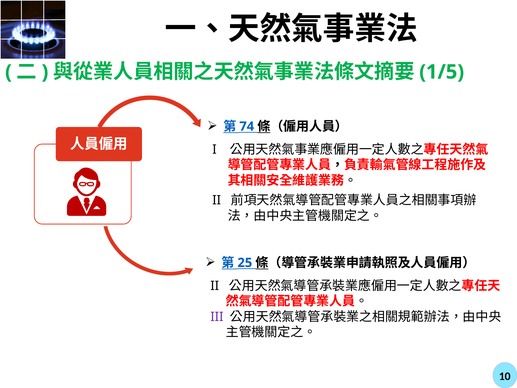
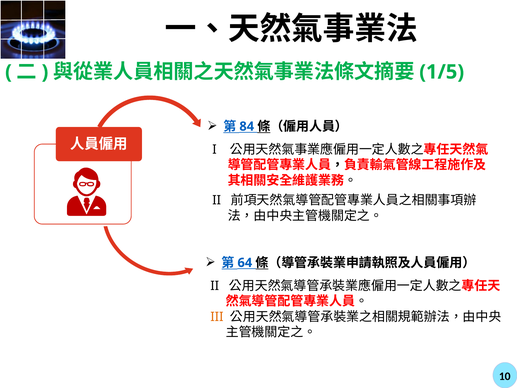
74: 74 -> 84 (247, 126)
25: 25 -> 64 (245, 263)
III colour: purple -> orange (217, 317)
